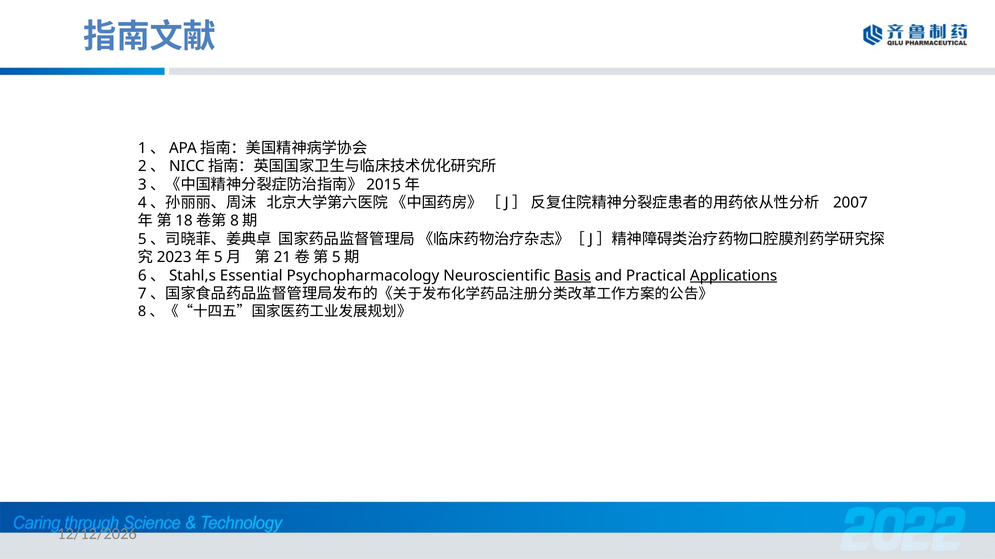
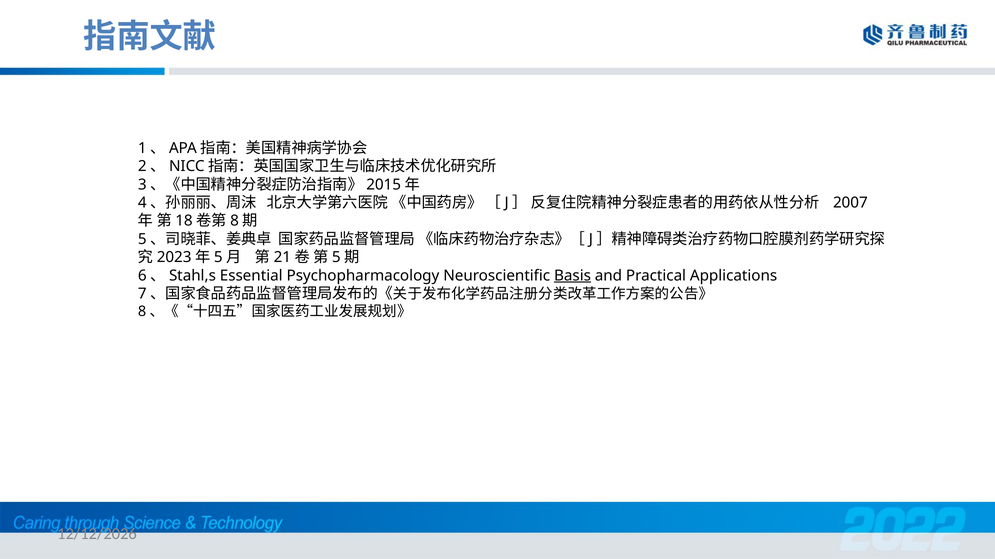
Applications underline: present -> none (734, 276)
